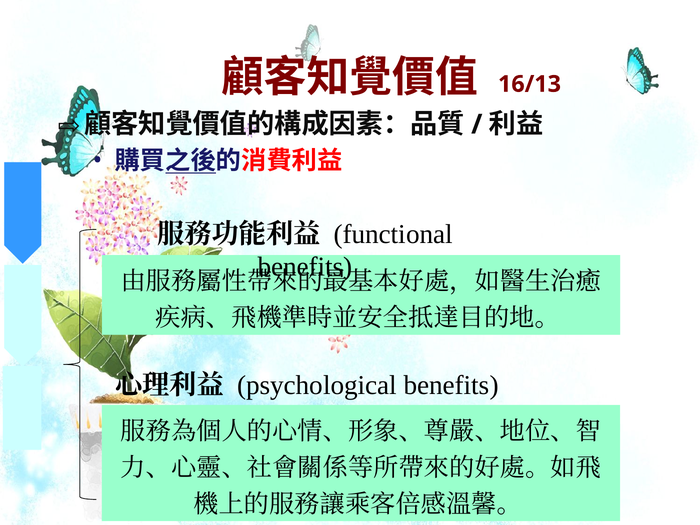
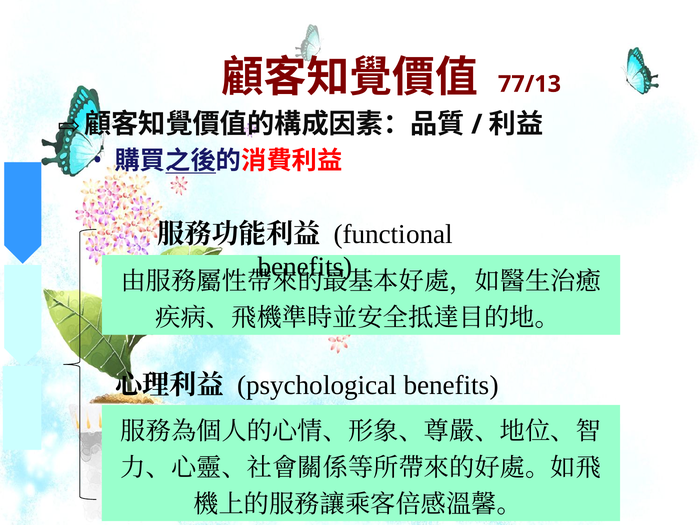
16/13: 16/13 -> 77/13 (530, 84)
